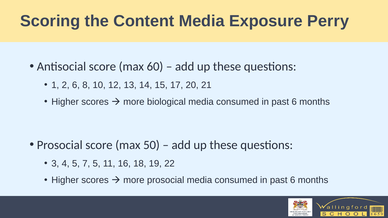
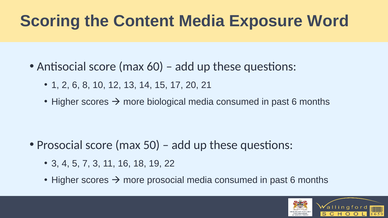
Perry: Perry -> Word (328, 21)
7 5: 5 -> 3 (97, 164)
